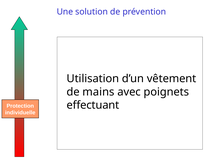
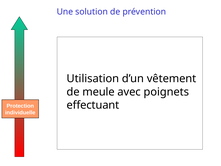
mains: mains -> meule (99, 92)
